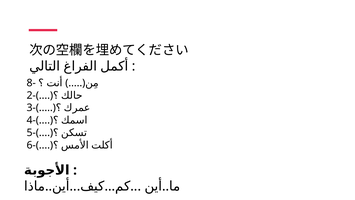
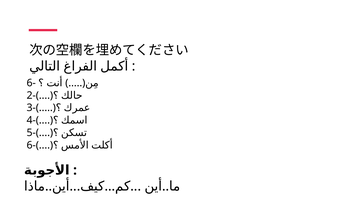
8-: 8- -> 6- (31, 83)
